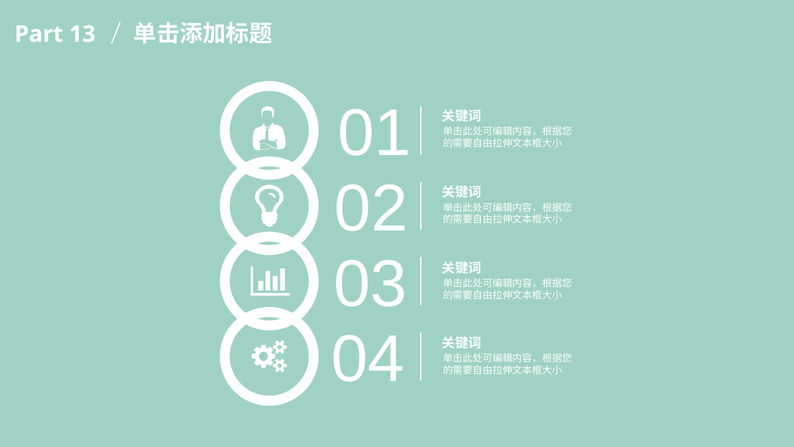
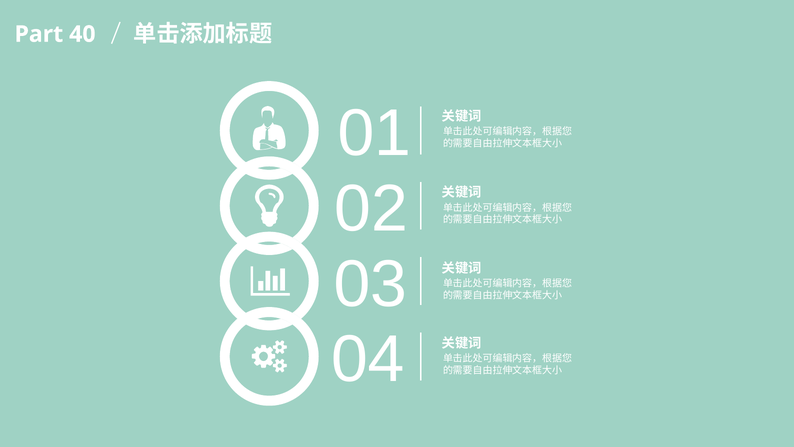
13: 13 -> 40 (82, 34)
